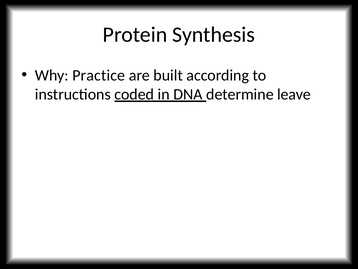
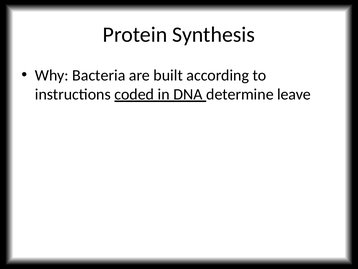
Practice: Practice -> Bacteria (99, 75)
